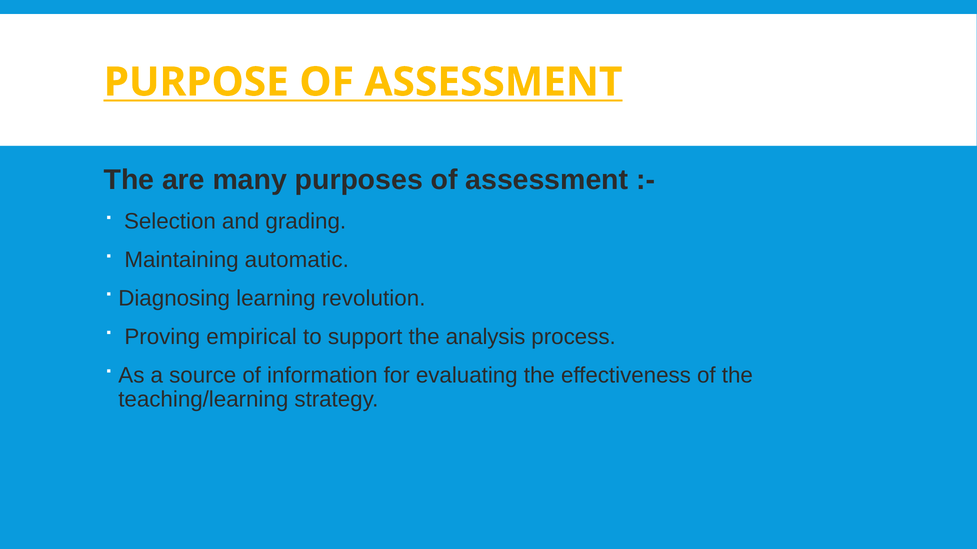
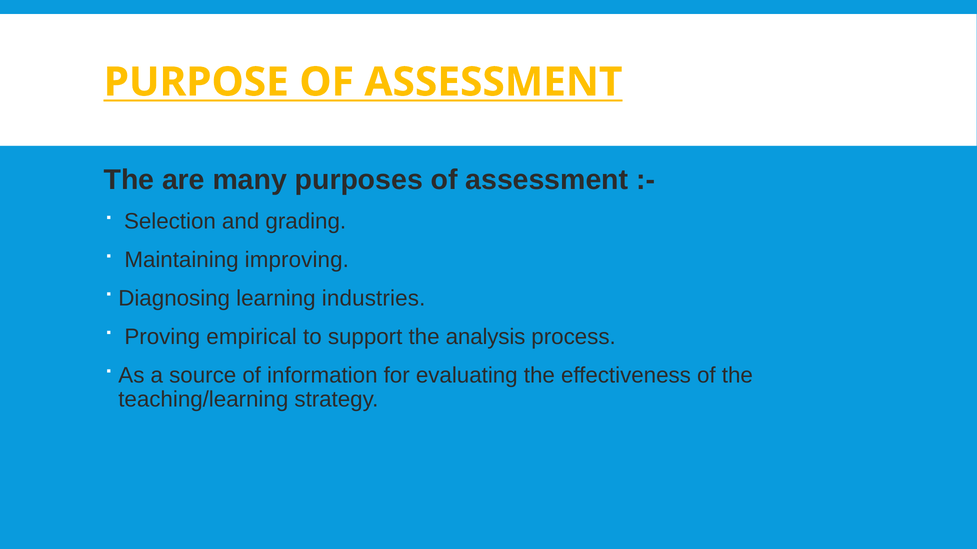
automatic: automatic -> improving (297, 260)
revolution: revolution -> industries (374, 299)
